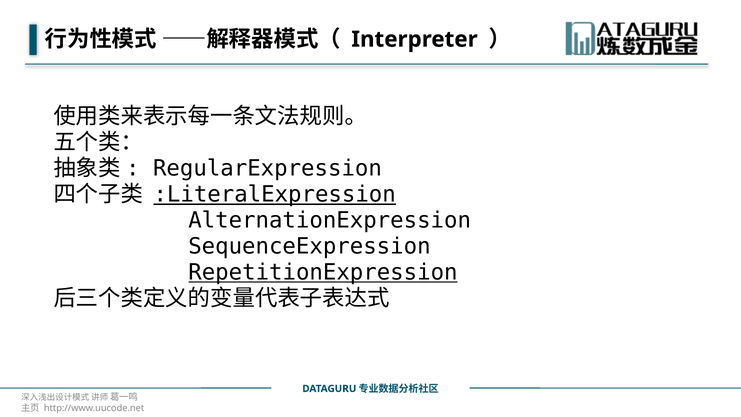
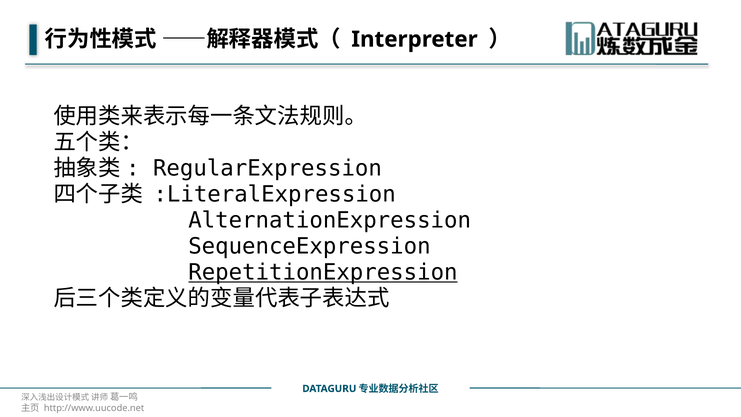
:LiteralExpression underline: present -> none (275, 194)
